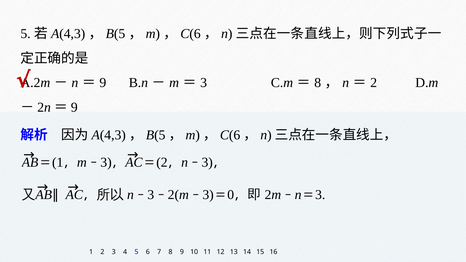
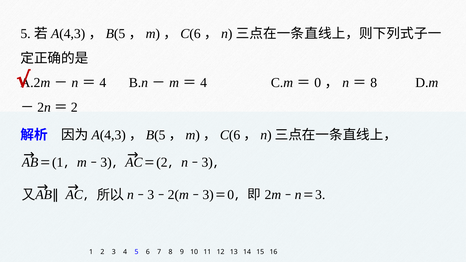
9: 9 -> 4 (103, 83)
3: 3 -> 4 (204, 83)
8: 8 -> 0 (318, 83)
2: 2 -> 8 (374, 83)
9: 9 -> 2 (74, 107)
